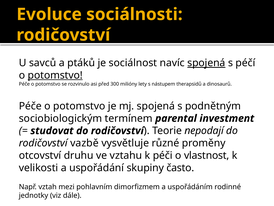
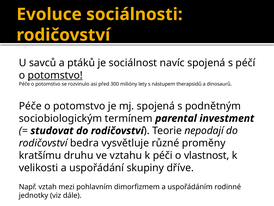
spojená underline: present -> none (206, 63)
vazbě: vazbě -> bedra (84, 143)
otcovství: otcovství -> kratšímu (40, 155)
často: často -> dříve (180, 167)
